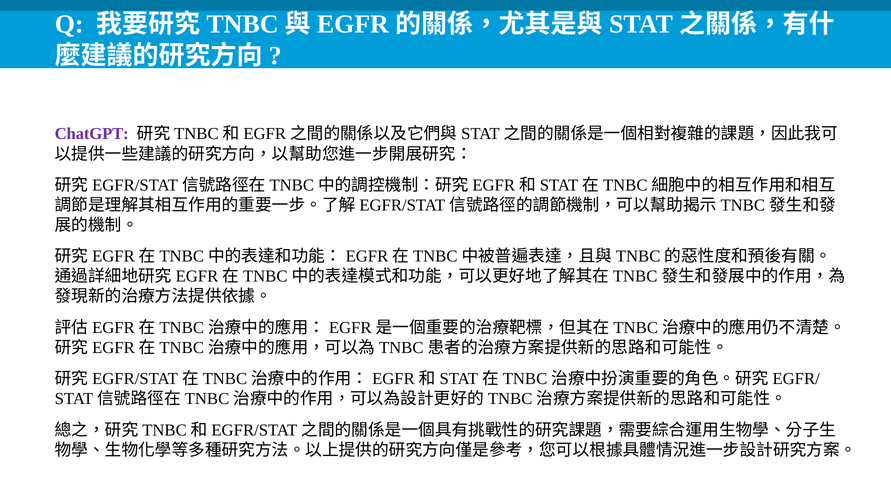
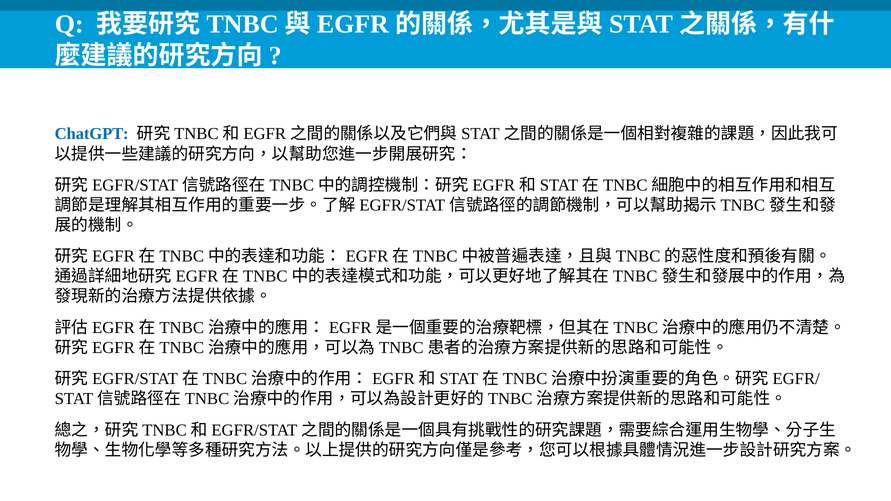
ChatGPT colour: purple -> blue (92, 134)
